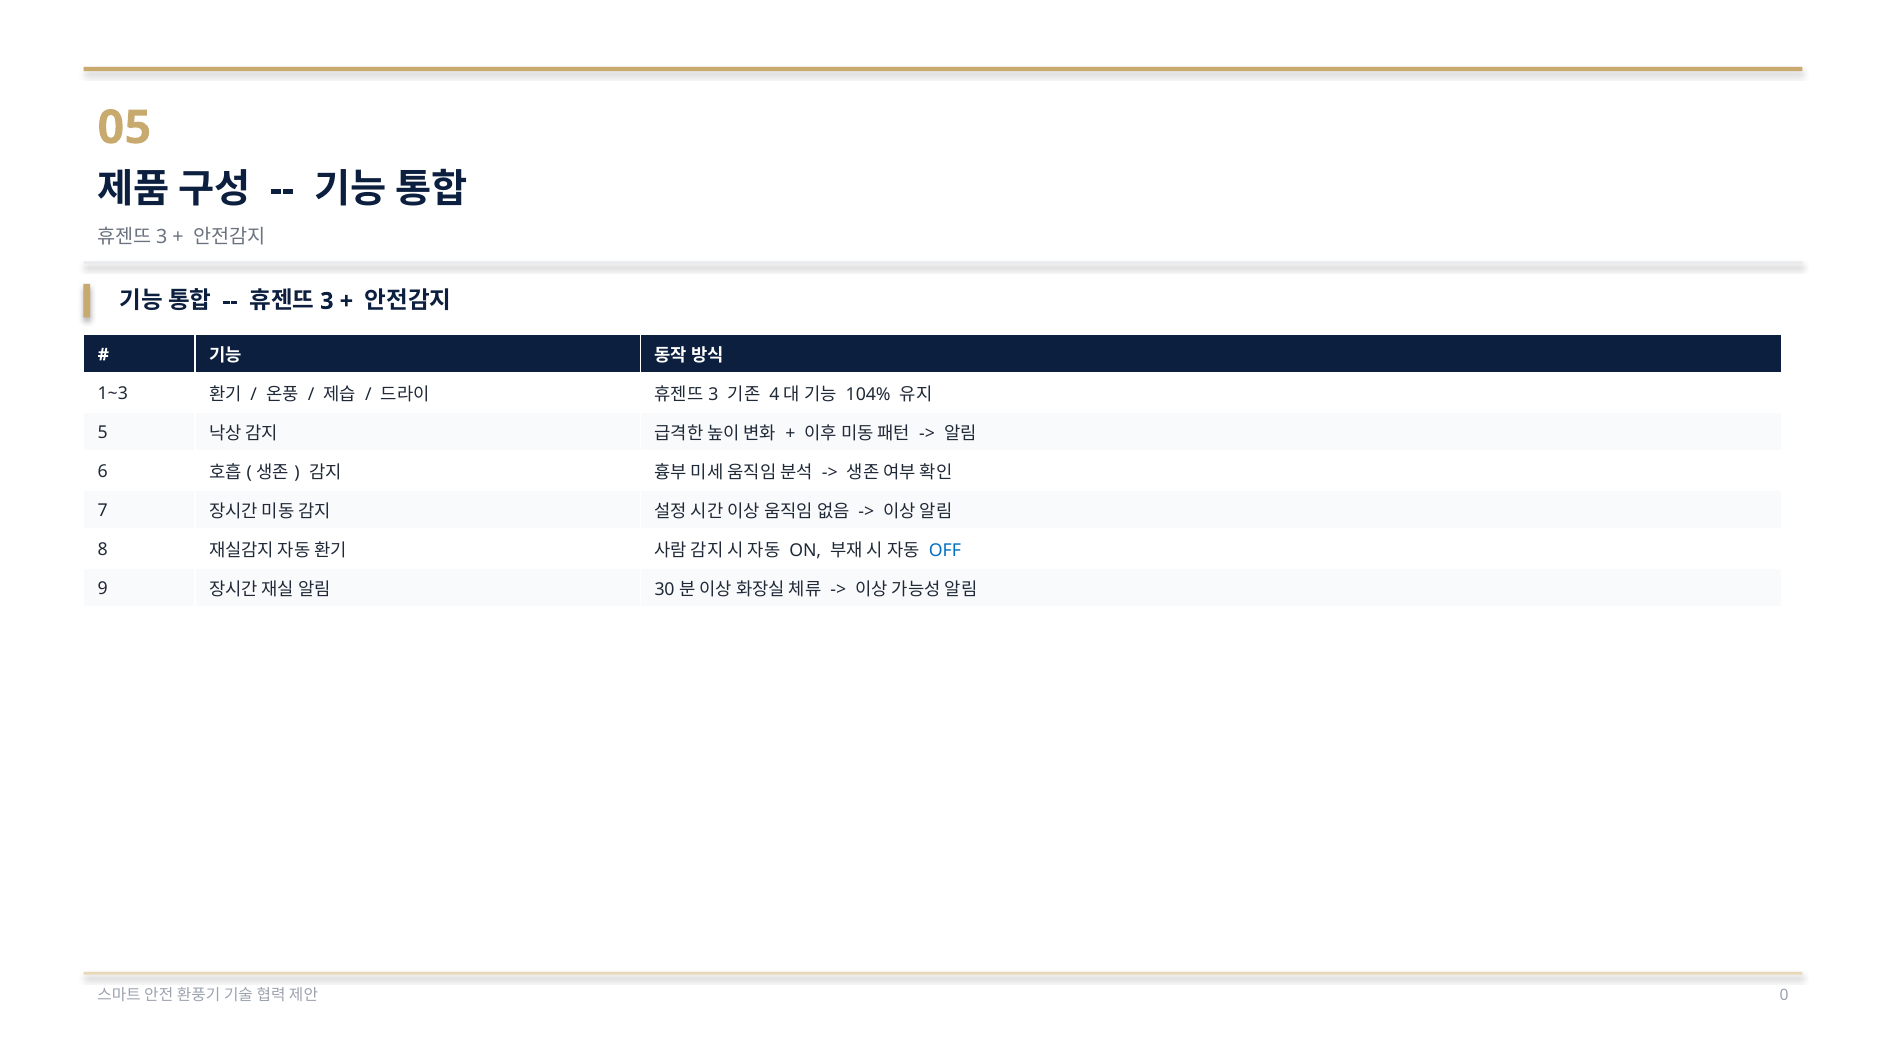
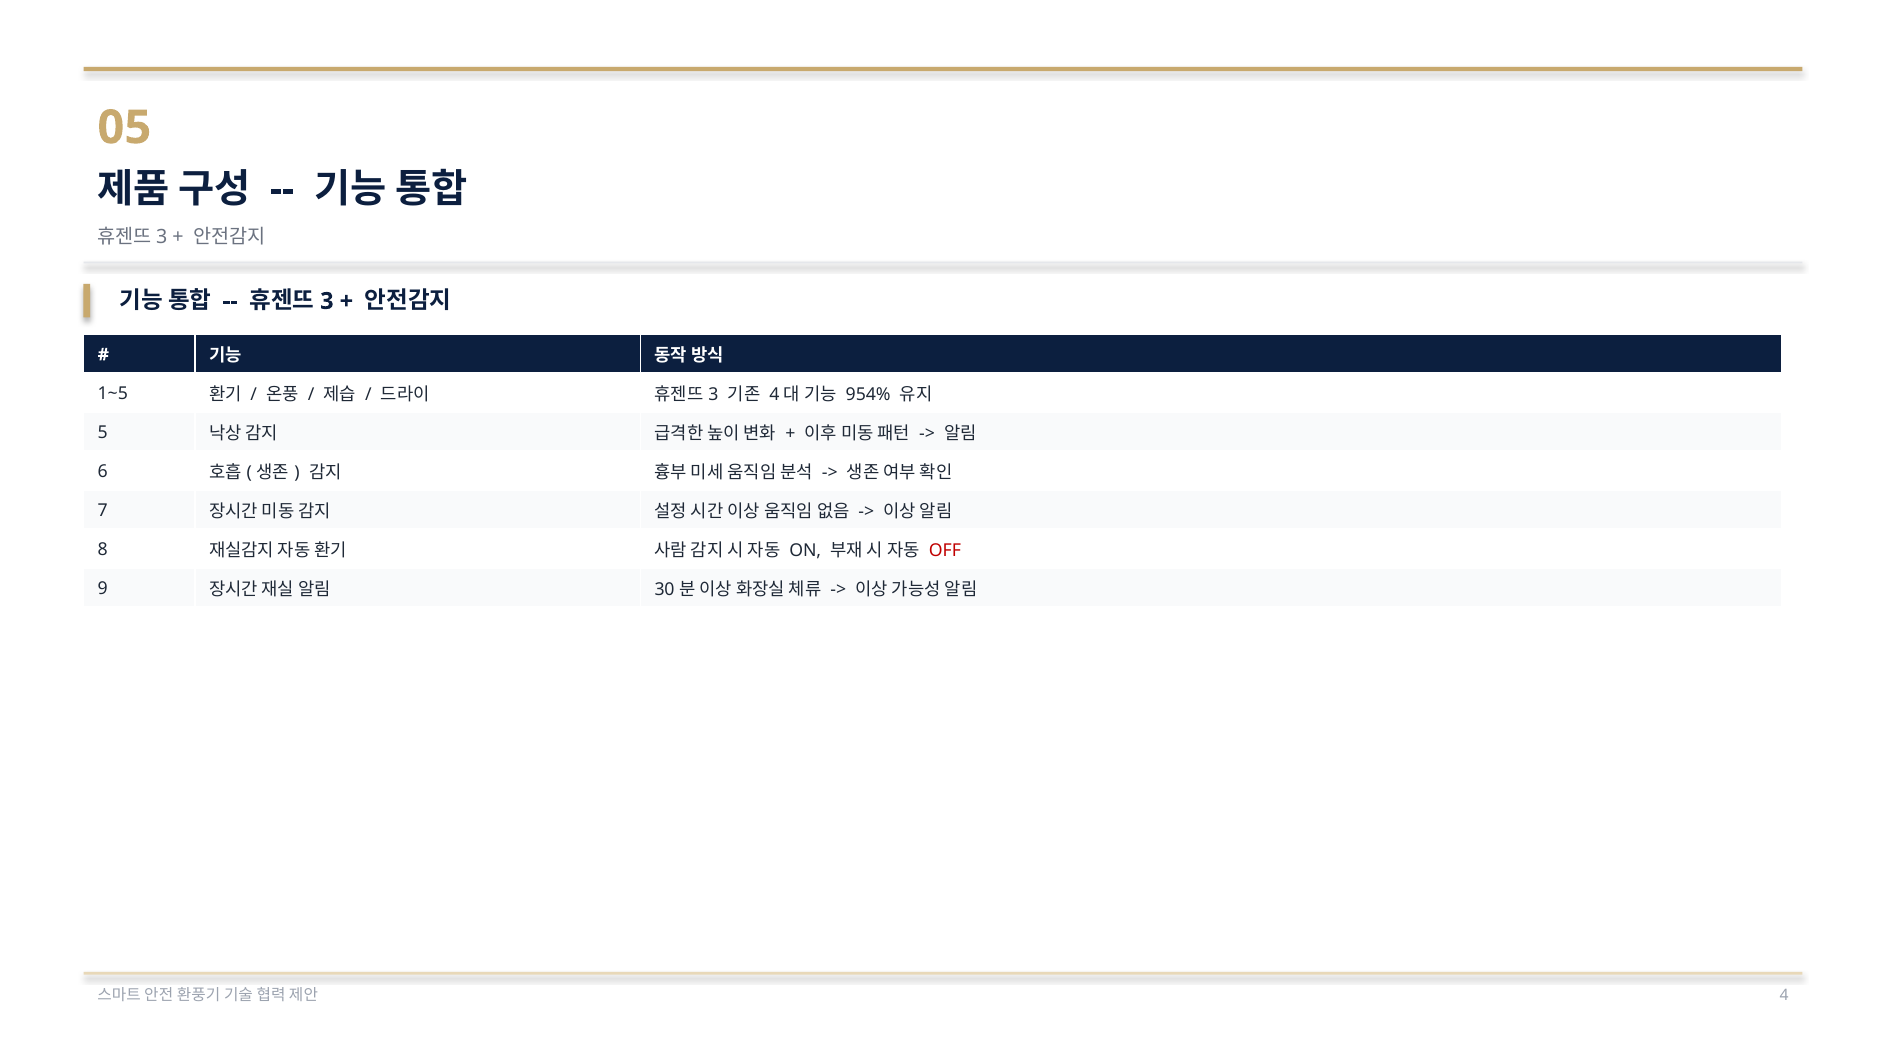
1~3: 1~3 -> 1~5 (113, 393)
104%: 104% -> 954% (868, 395)
OFF colour: blue -> red (945, 550)
0: 0 -> 4 (1784, 995)
